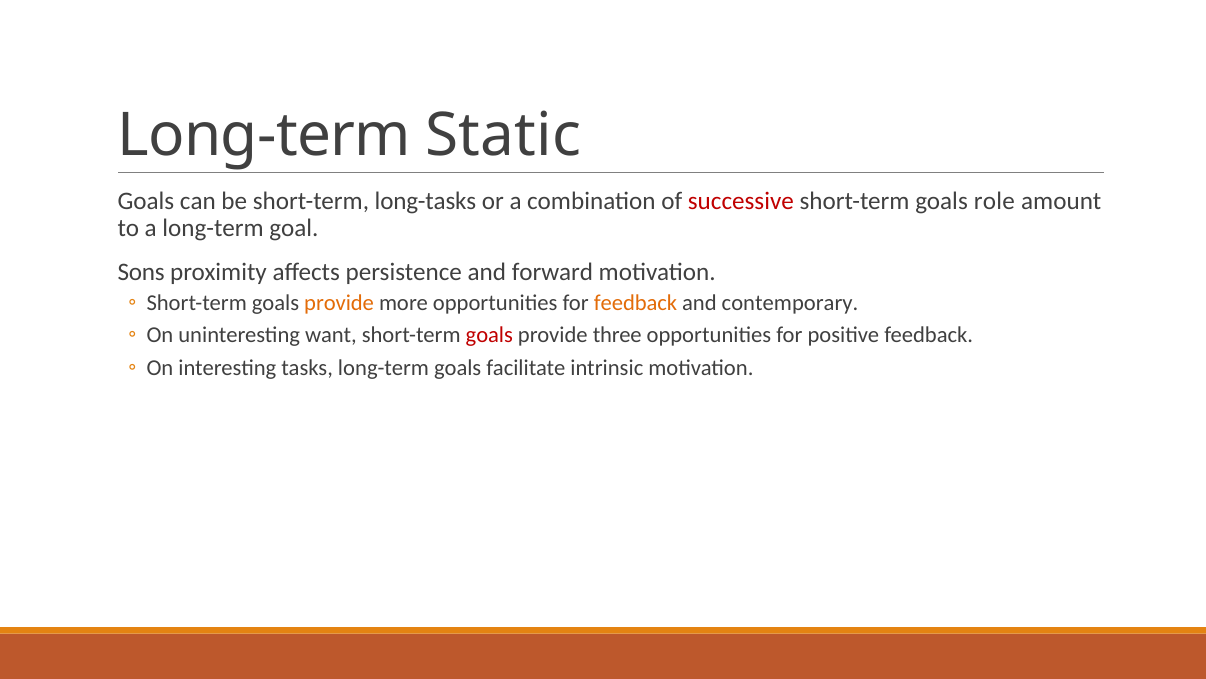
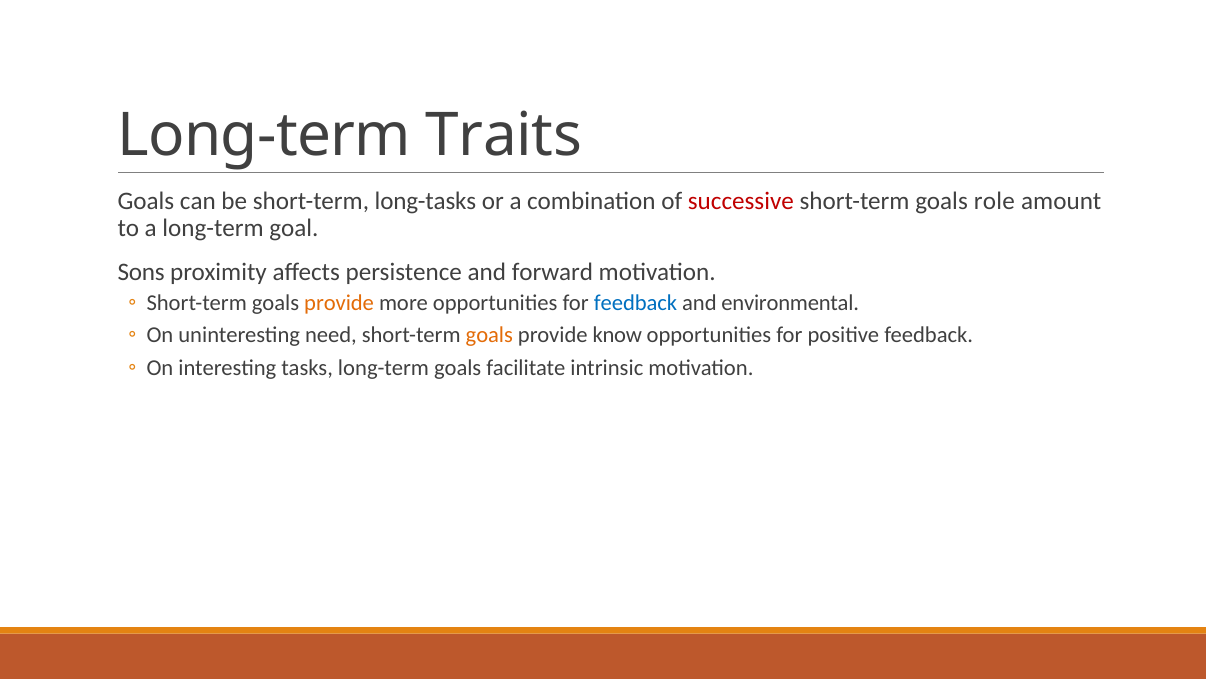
Static: Static -> Traits (504, 135)
feedback colour: orange -> blue (636, 303)
contemporary: contemporary -> environmental (790, 303)
want: want -> need (331, 335)
goals colour: red -> orange (489, 335)
three: three -> know (617, 335)
